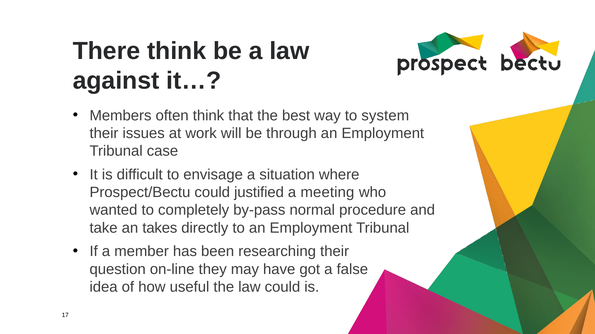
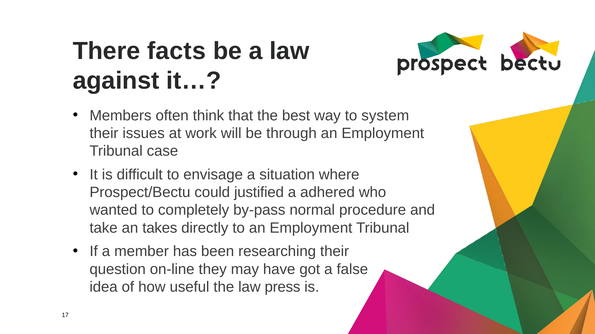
There think: think -> facts (176, 51)
meeting: meeting -> adhered (328, 193)
law could: could -> press (283, 288)
